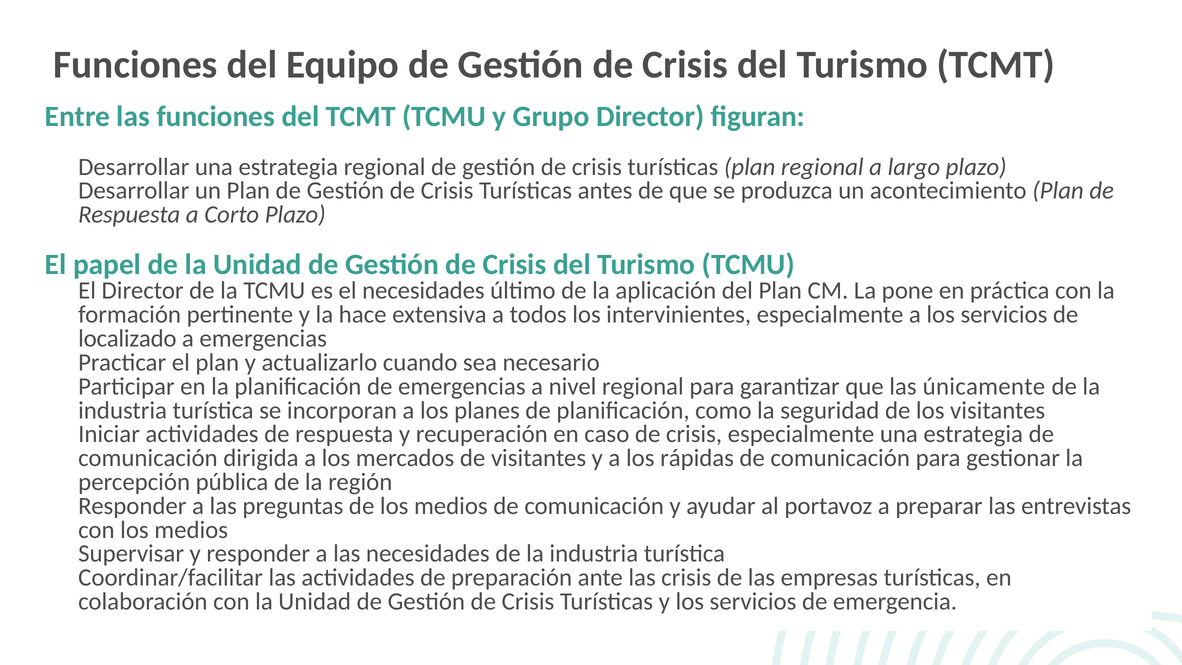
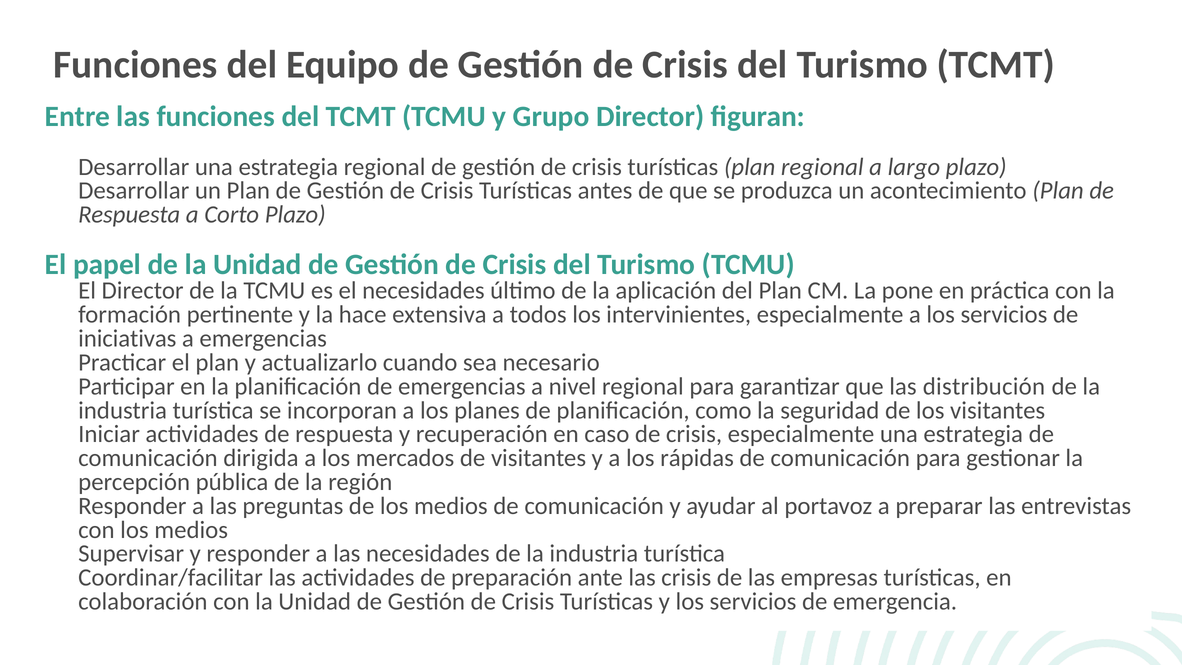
localizado: localizado -> iniciativas (127, 338)
únicamente: únicamente -> distribución (984, 386)
